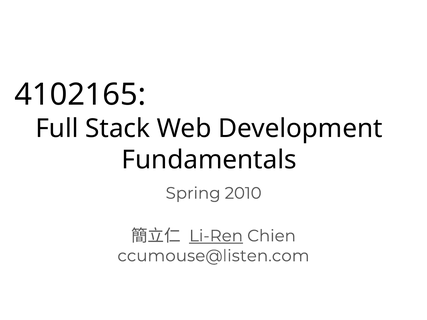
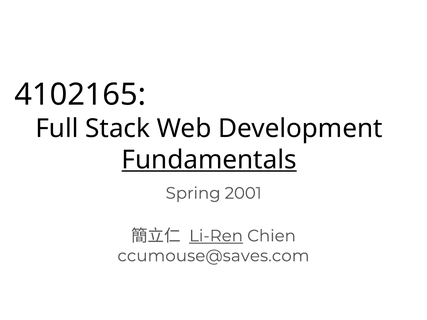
Fundamentals underline: none -> present (209, 160)
2010: 2010 -> 2001 (243, 193)
ccumouse@listen.com: ccumouse@listen.com -> ccumouse@saves.com (213, 256)
